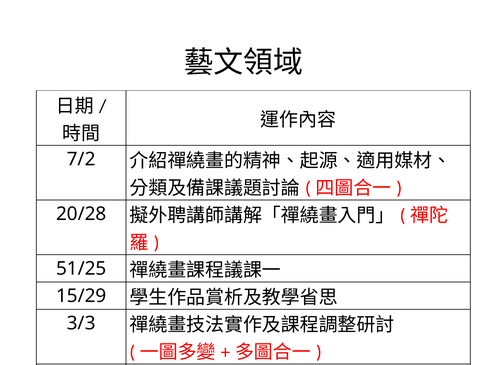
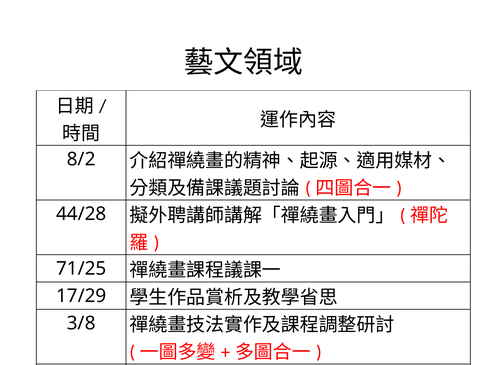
7/2: 7/2 -> 8/2 (81, 159)
20/28: 20/28 -> 44/28 (81, 214)
51/25: 51/25 -> 71/25 (81, 269)
15/29: 15/29 -> 17/29 (81, 296)
3/3: 3/3 -> 3/8 (81, 324)
